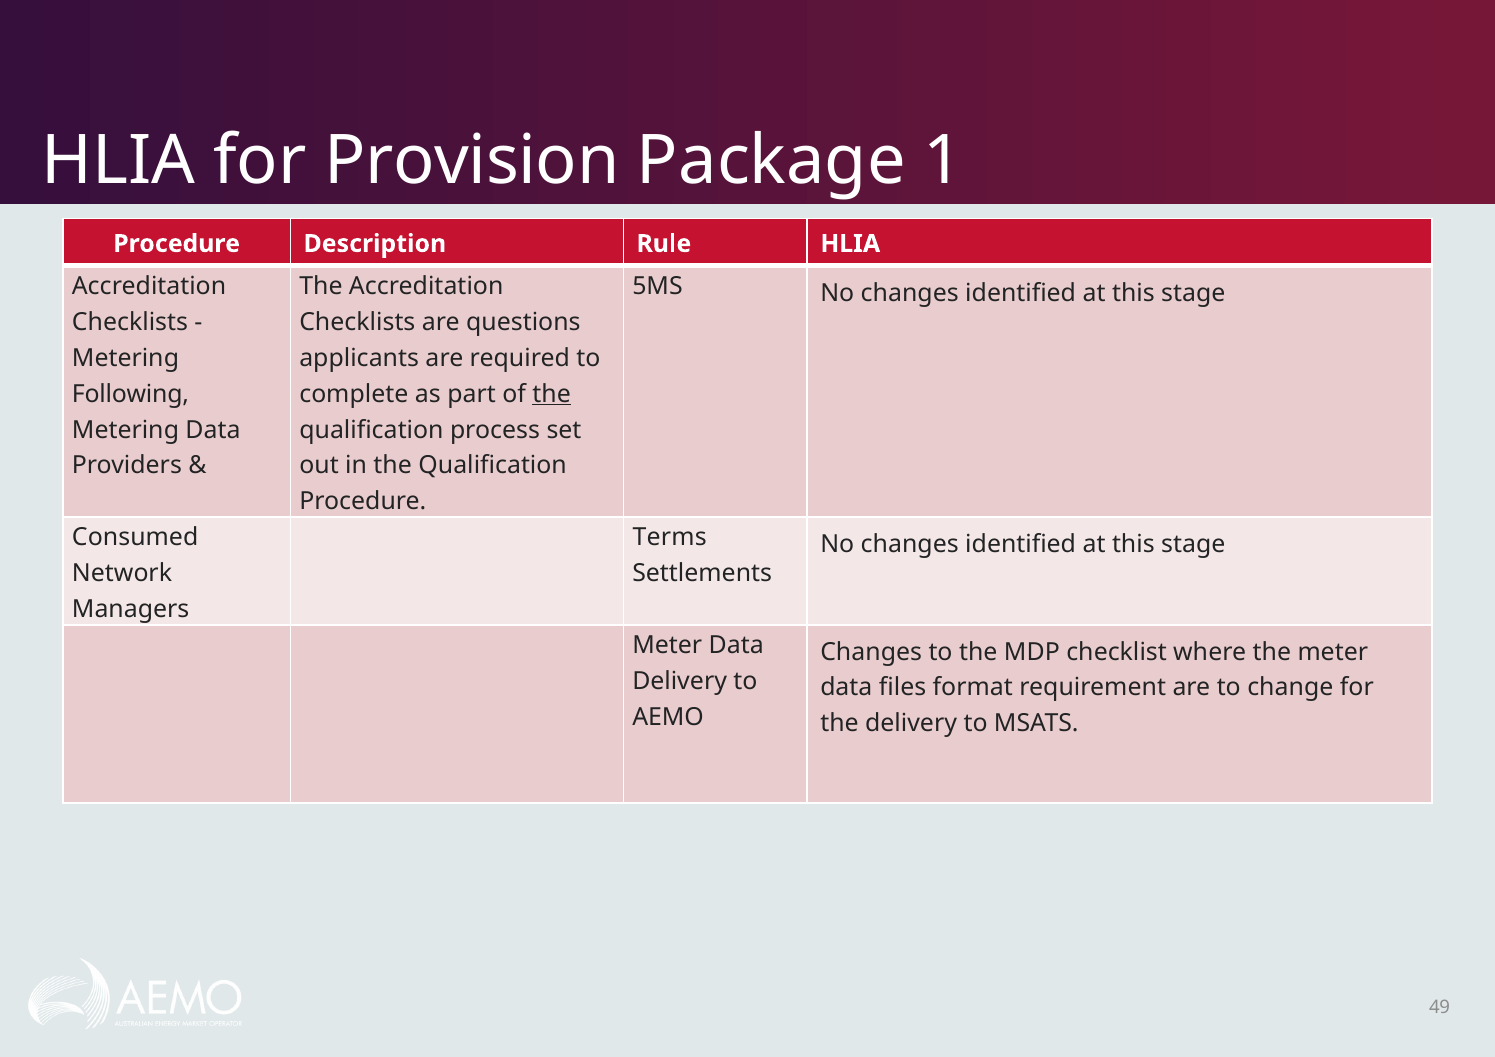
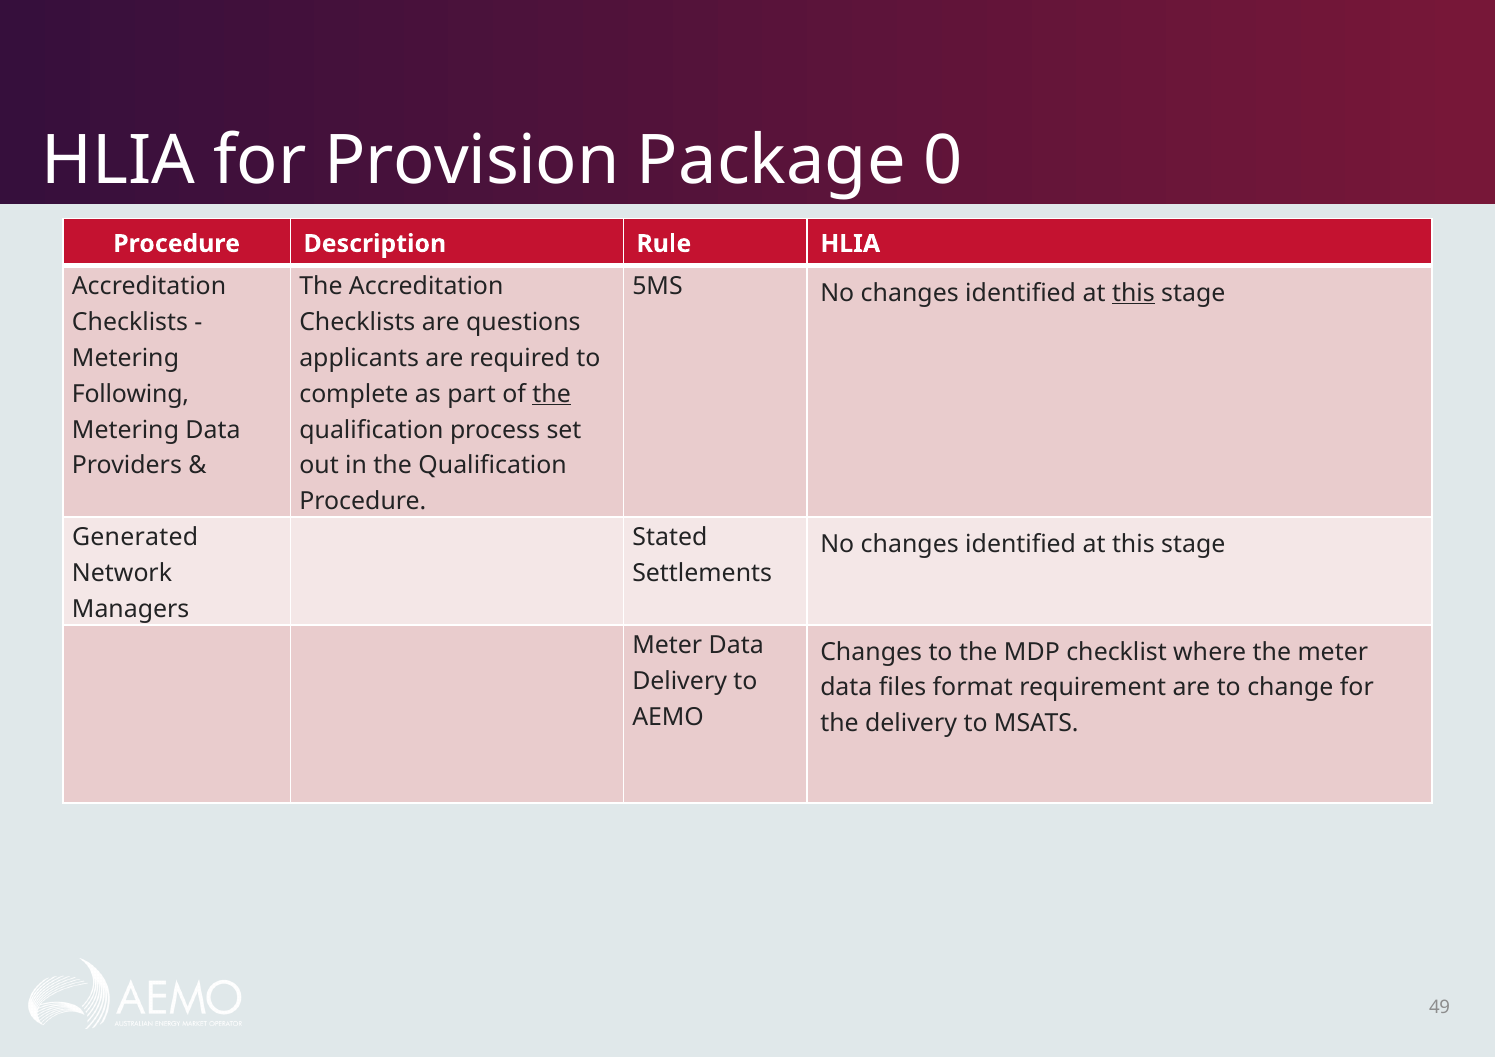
1: 1 -> 0 (943, 160)
this underline: none -> present (1133, 293)
Consumed: Consumed -> Generated (135, 538)
Terms: Terms -> Stated (670, 538)
